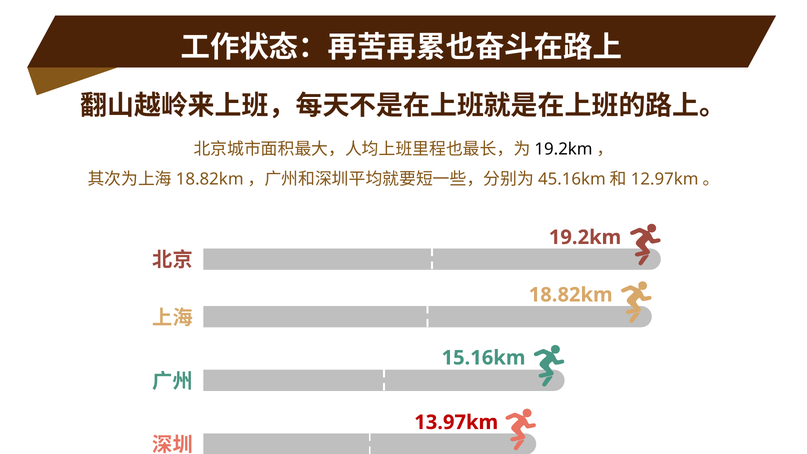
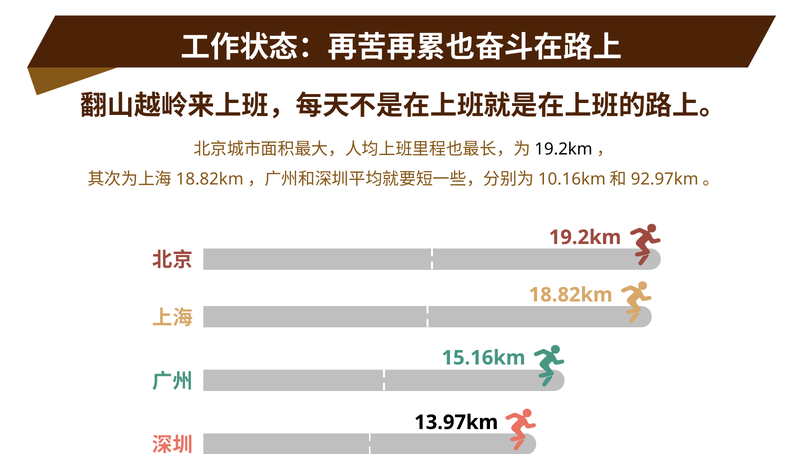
45.16km: 45.16km -> 10.16km (572, 179)
12.97km: 12.97km -> 92.97km (665, 179)
13.97km colour: red -> black (456, 422)
